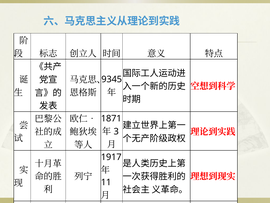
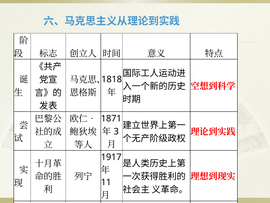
9345: 9345 -> 1818 (112, 79)
